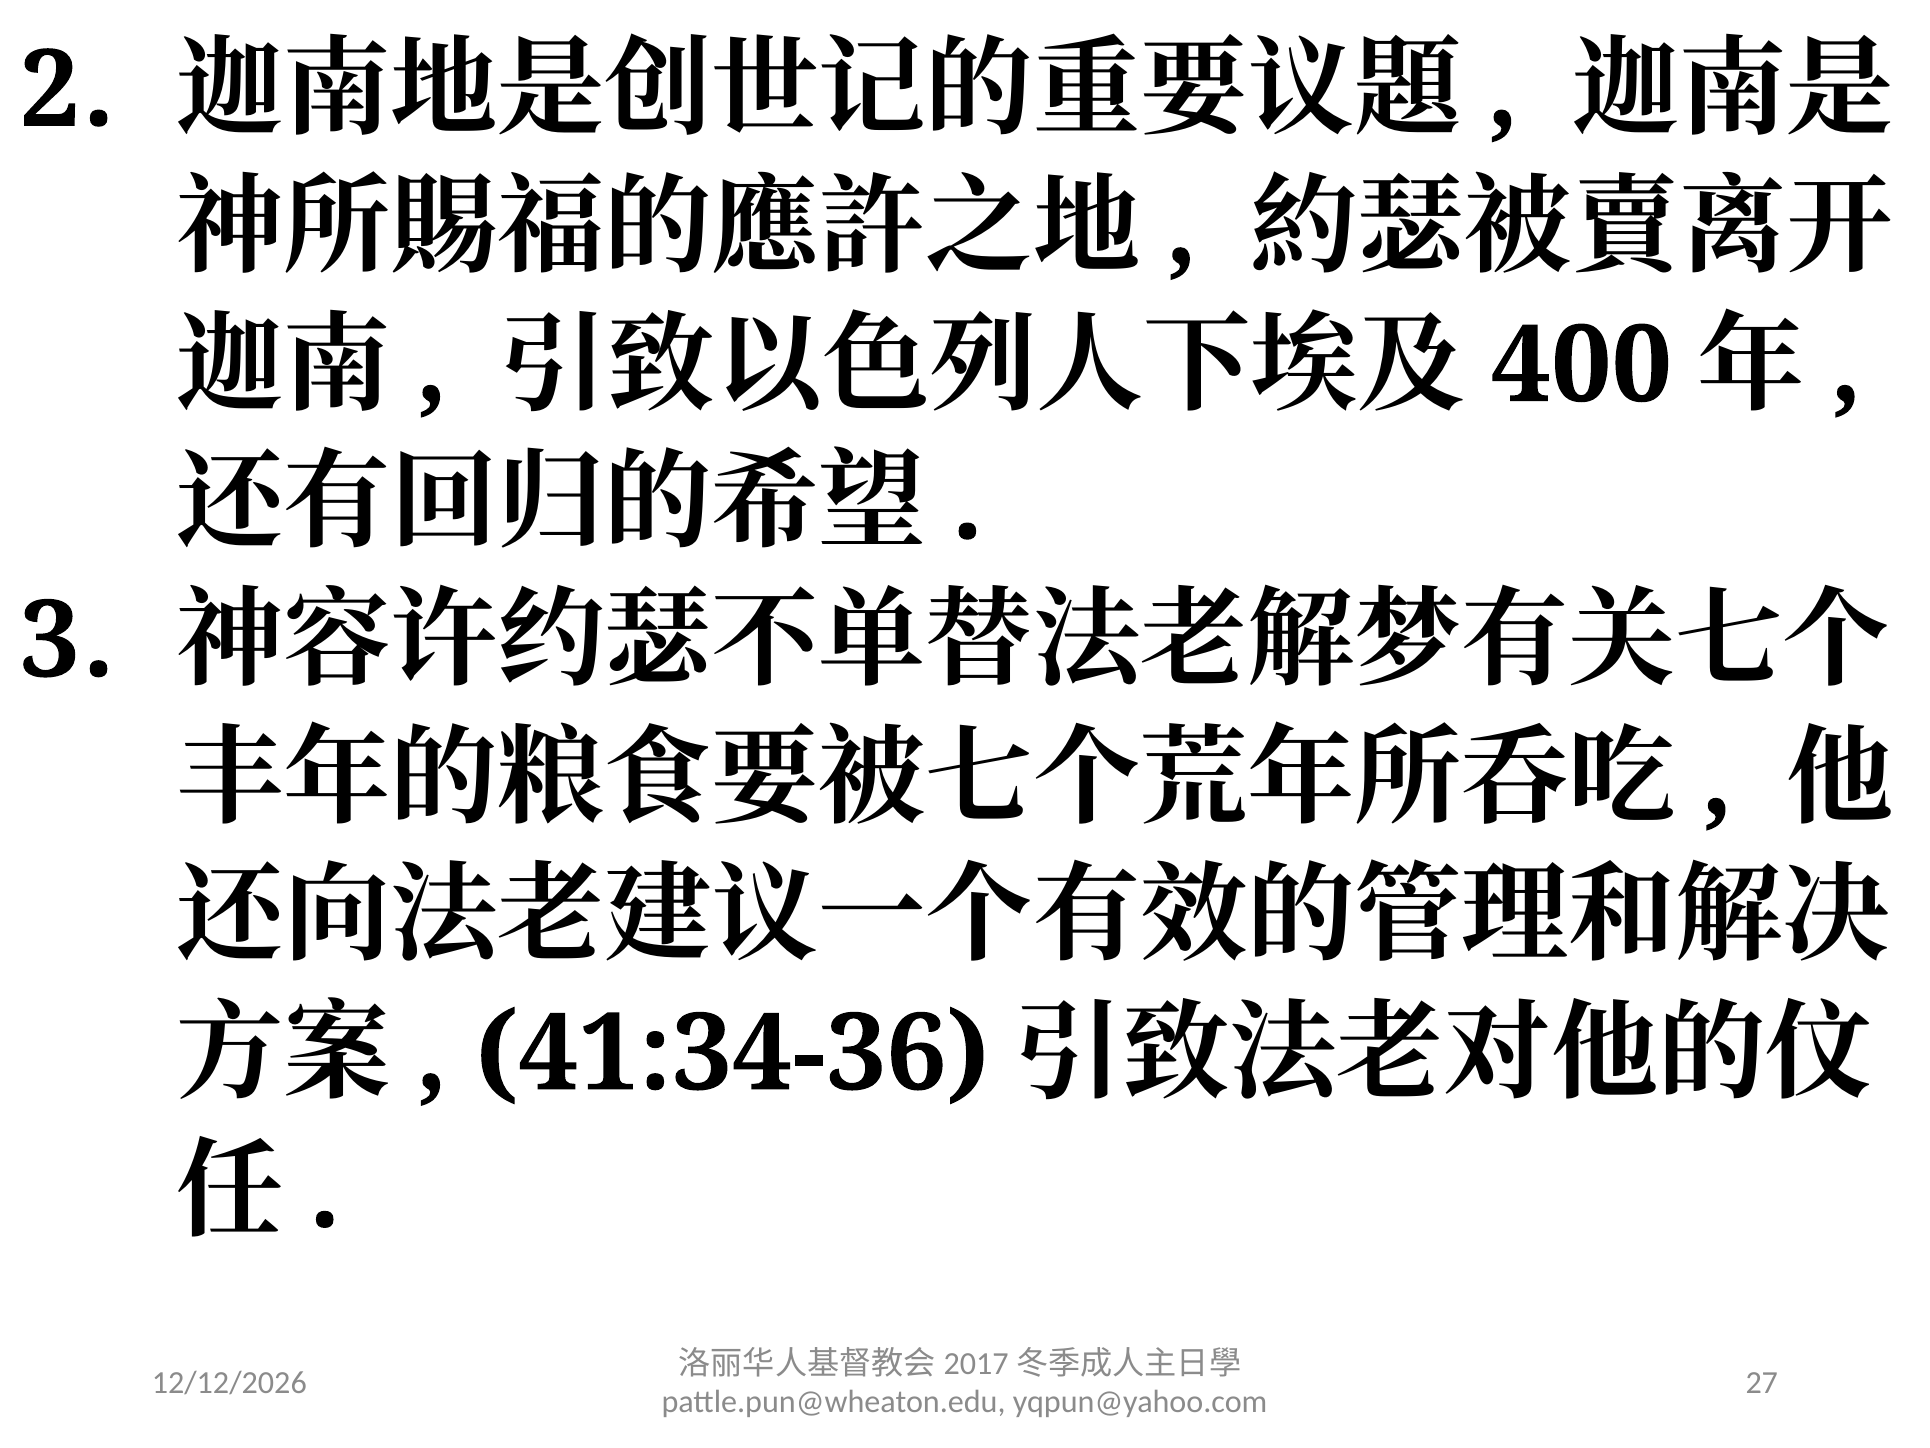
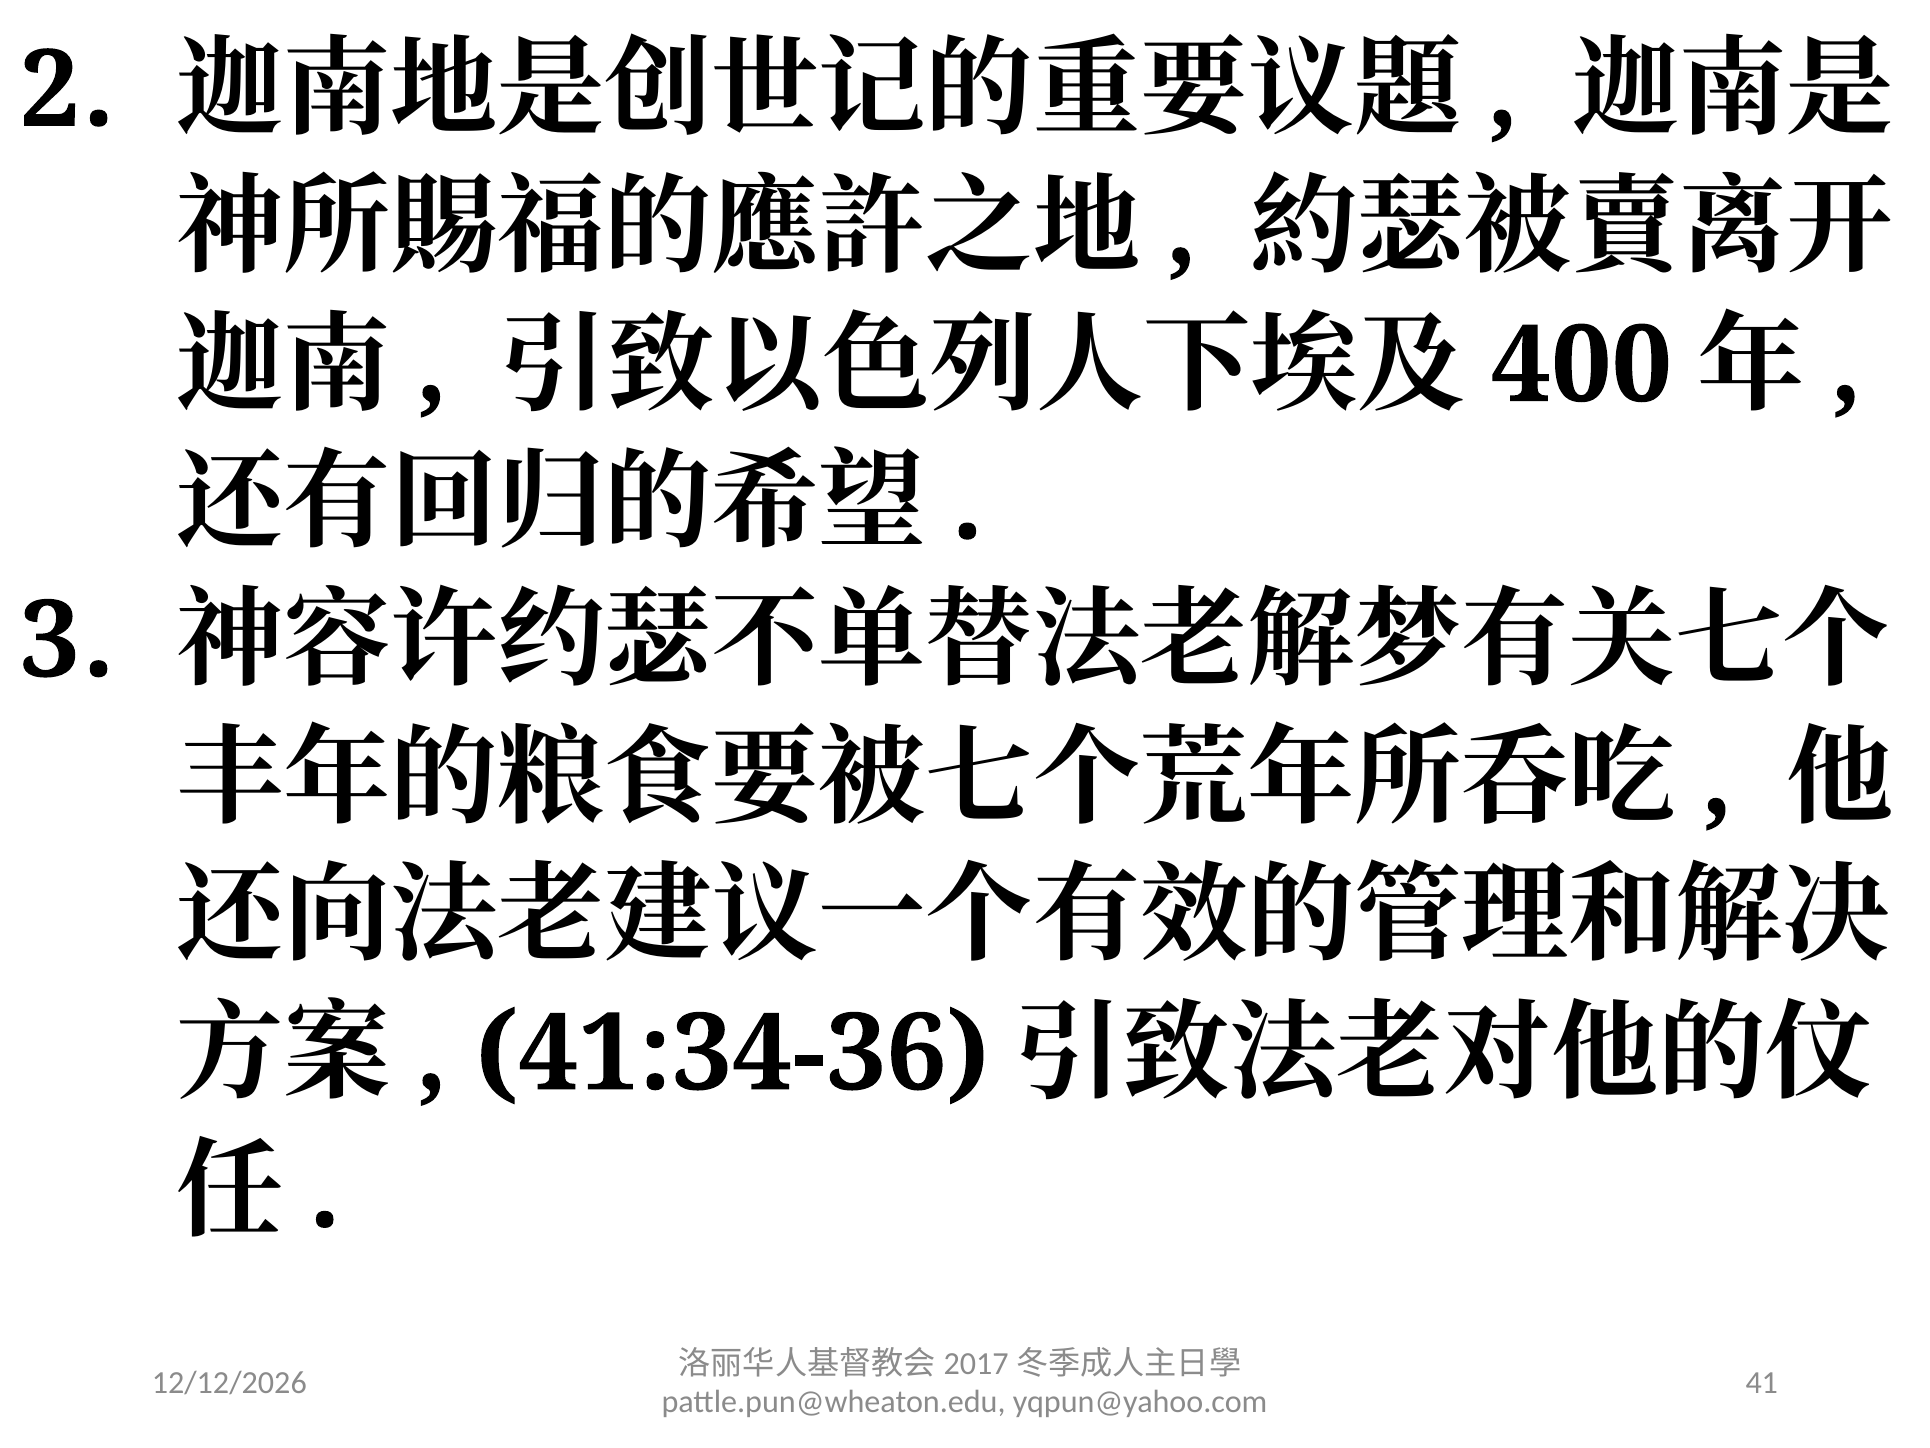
27: 27 -> 41 (1762, 1382)
